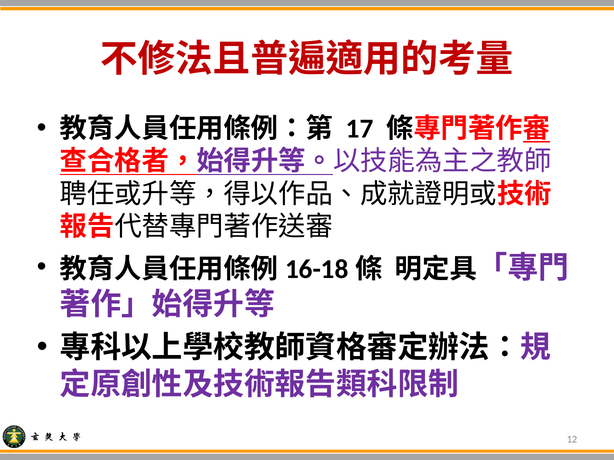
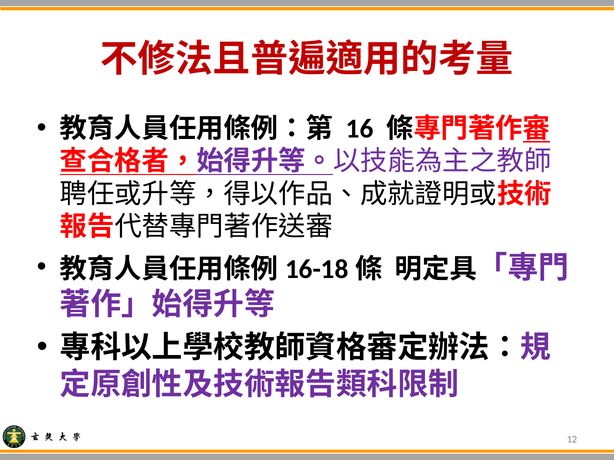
17: 17 -> 16 (360, 129)
